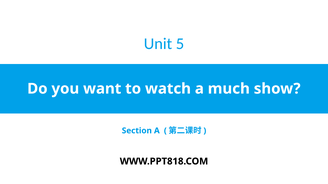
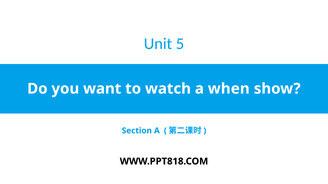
much: much -> when (229, 89)
